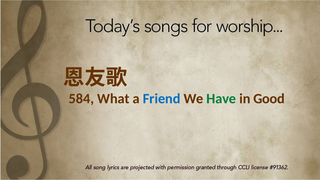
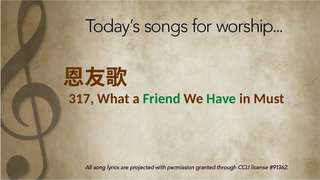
584: 584 -> 317 (81, 99)
Friend colour: blue -> green (162, 99)
Good: Good -> Must (269, 99)
